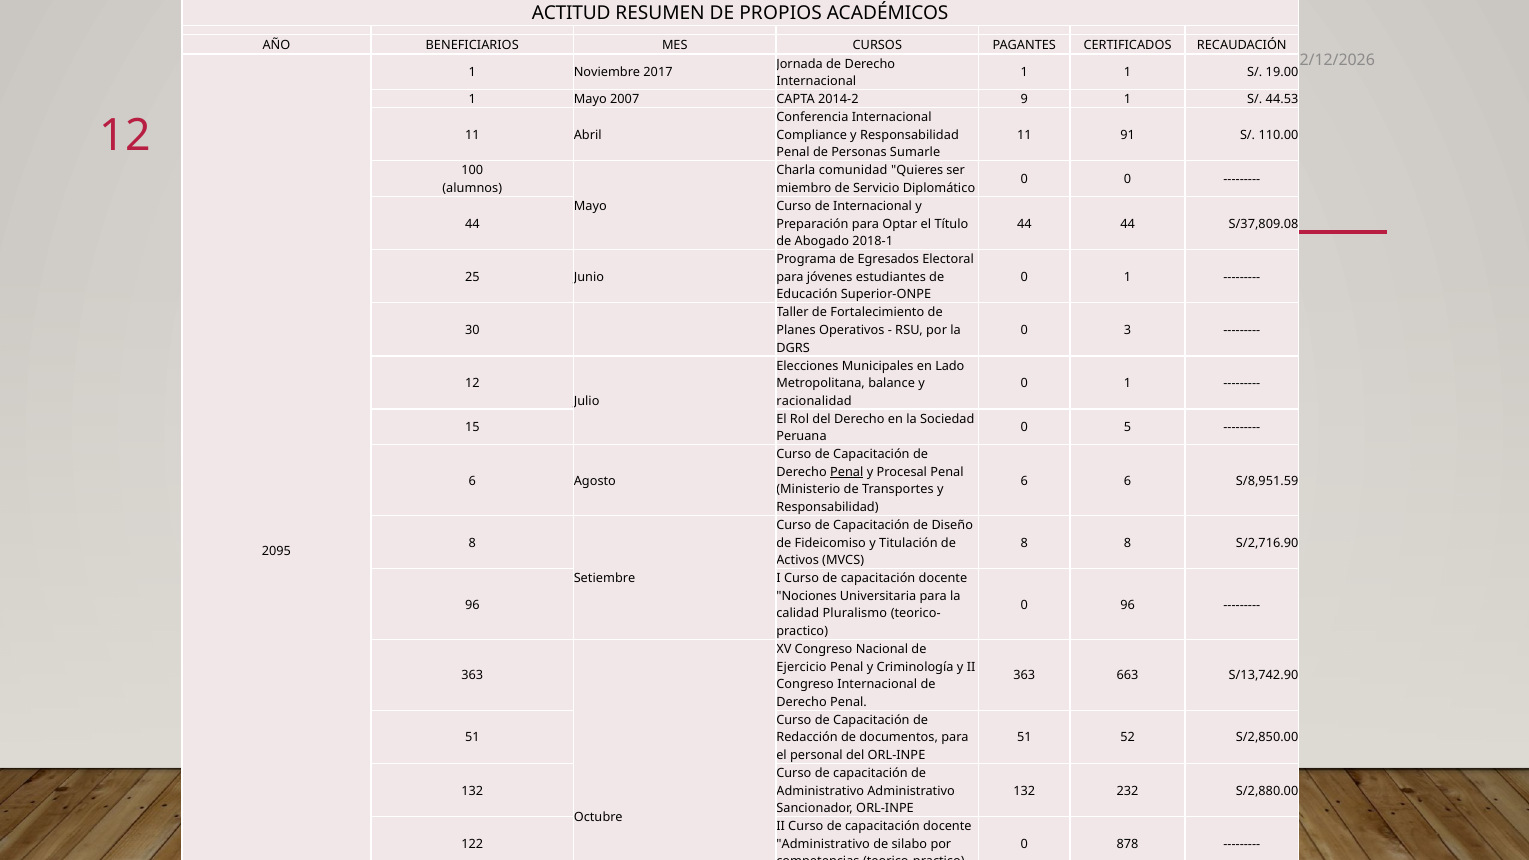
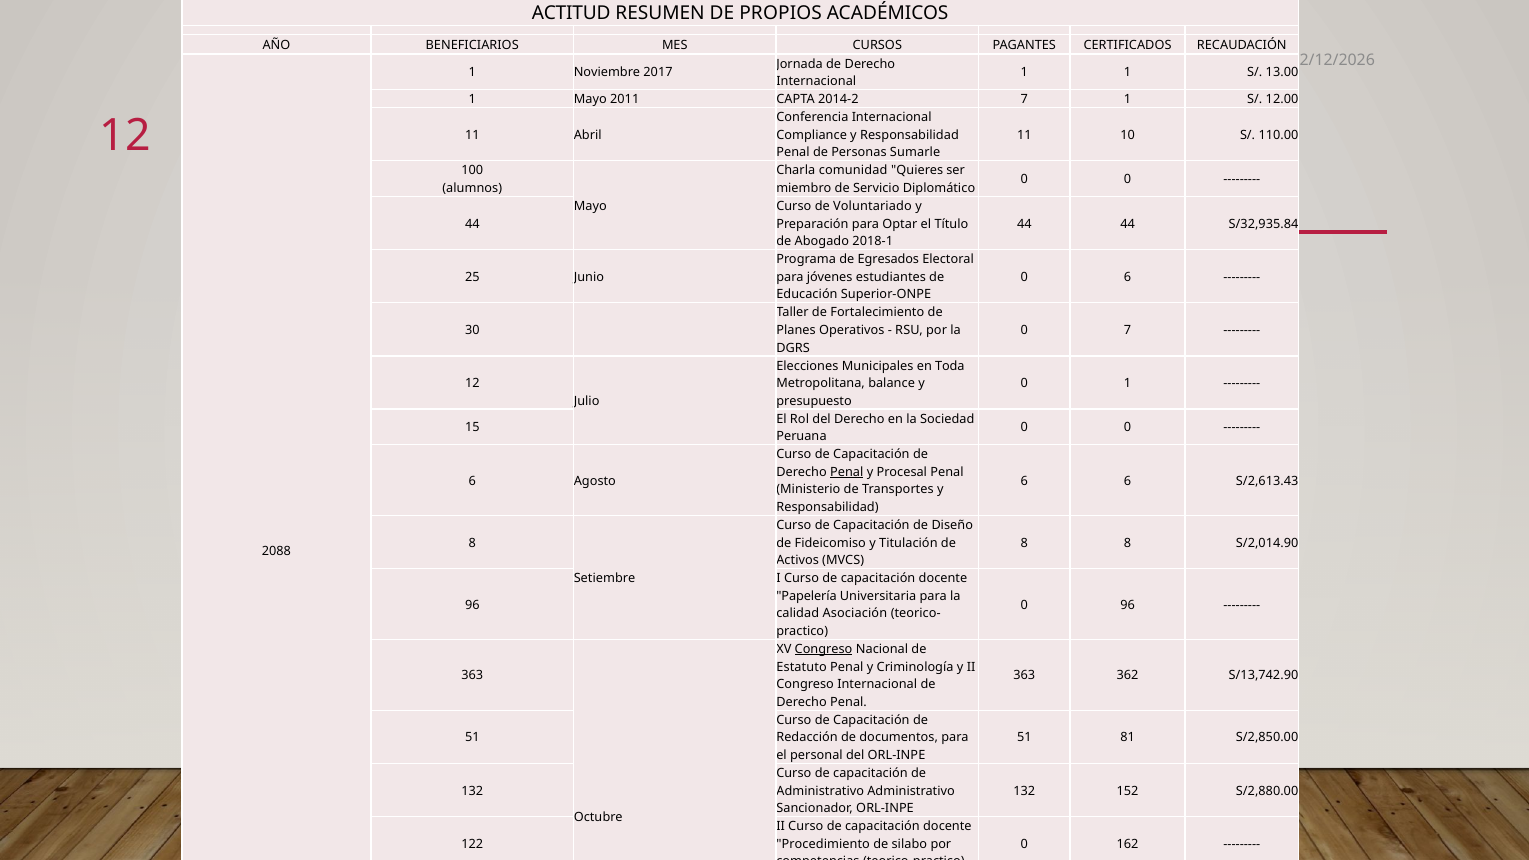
19.00: 19.00 -> 13.00 (1282, 73)
2007: 2007 -> 2011 (625, 100)
2014-2 9: 9 -> 7 (1024, 100)
44.53: 44.53 -> 12.00 (1282, 100)
91: 91 -> 10 (1128, 135)
de Internacional: Internacional -> Voluntariado (872, 206)
S/37,809.08: S/37,809.08 -> S/32,935.84 (1264, 224)
1: 1 -> 6 (1128, 277)
0 3: 3 -> 7 (1128, 330)
Lado: Lado -> Toda (950, 366)
racionalidad: racionalidad -> presupuesto (814, 401)
5: 5 -> 0 (1128, 428)
S/8,951.59: S/8,951.59 -> S/2,613.43 (1267, 481)
S/2,716.90: S/2,716.90 -> S/2,014.90 (1267, 543)
2095: 2095 -> 2088 (276, 552)
Nociones: Nociones -> Papelería (807, 596)
Pluralismo: Pluralismo -> Asociación (855, 614)
Congreso underline: none -> present (824, 649)
Ejercicio: Ejercicio -> Estatuto (802, 667)
663: 663 -> 362 (1128, 676)
52: 52 -> 81 (1128, 738)
232: 232 -> 152 (1128, 791)
Administrativo: Administrativo -> Procedimiento (823, 844)
878: 878 -> 162 (1128, 844)
